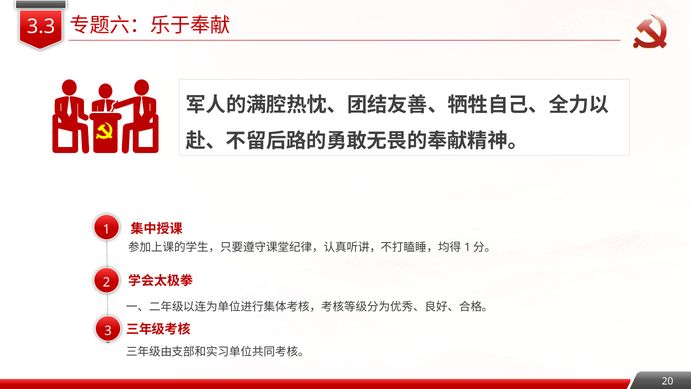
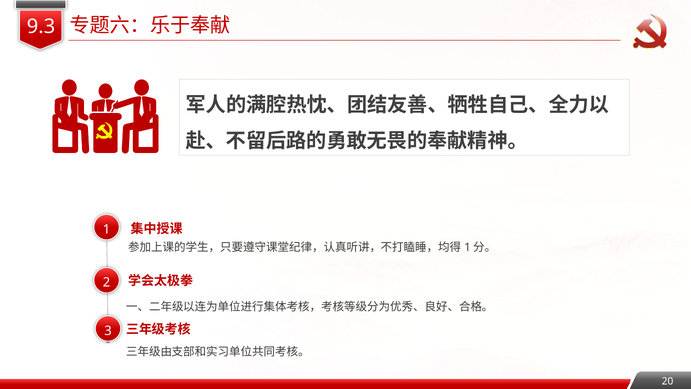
3.3: 3.3 -> 9.3 (41, 27)
